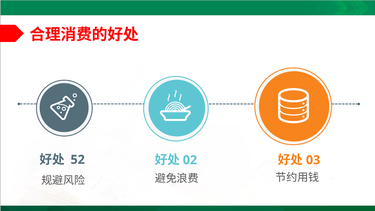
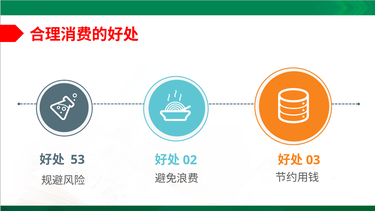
52: 52 -> 53 (78, 160)
